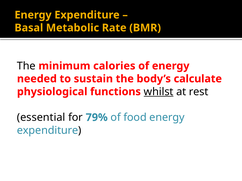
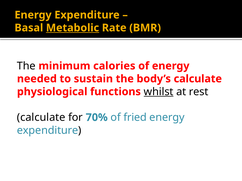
Metabolic underline: none -> present (73, 28)
essential: essential -> calculate (41, 118)
79%: 79% -> 70% (97, 118)
food: food -> fried (135, 118)
